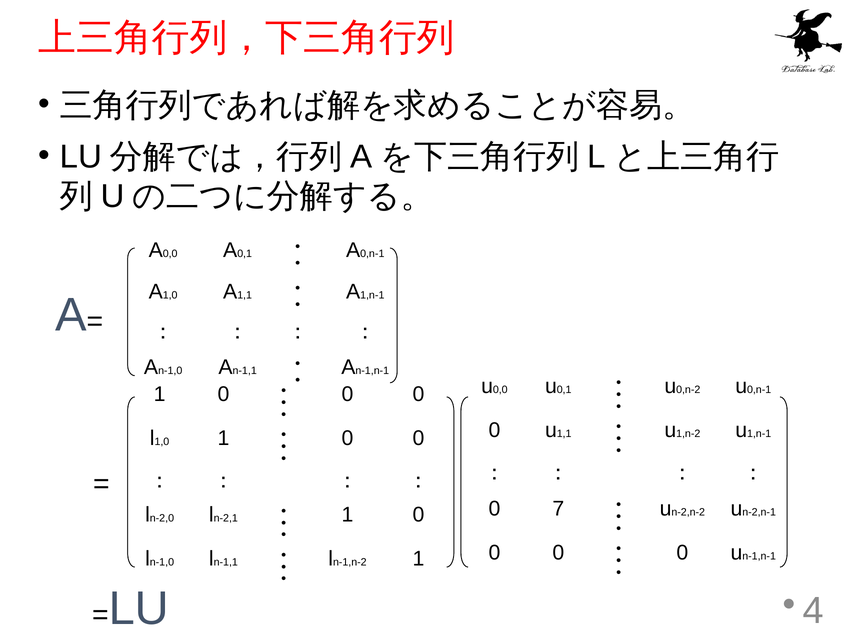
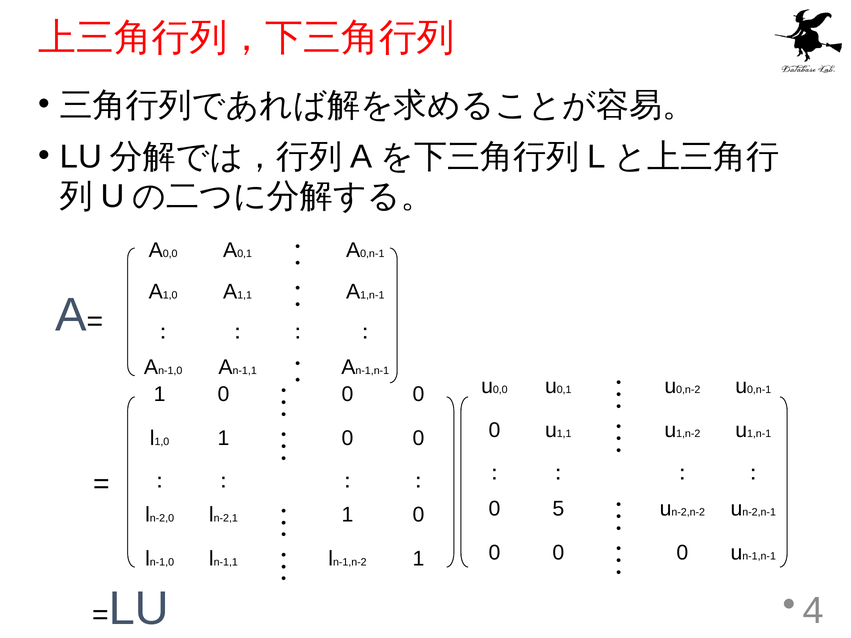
7: 7 -> 5 (558, 509)
